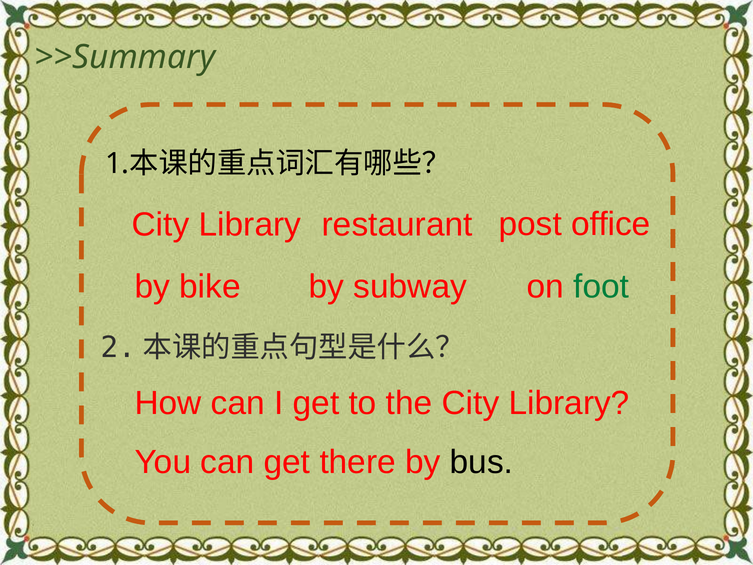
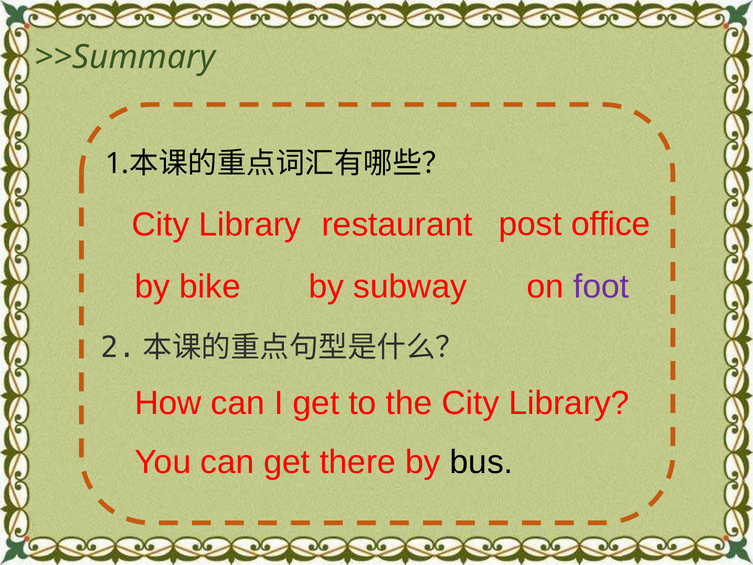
foot colour: green -> purple (601, 287)
